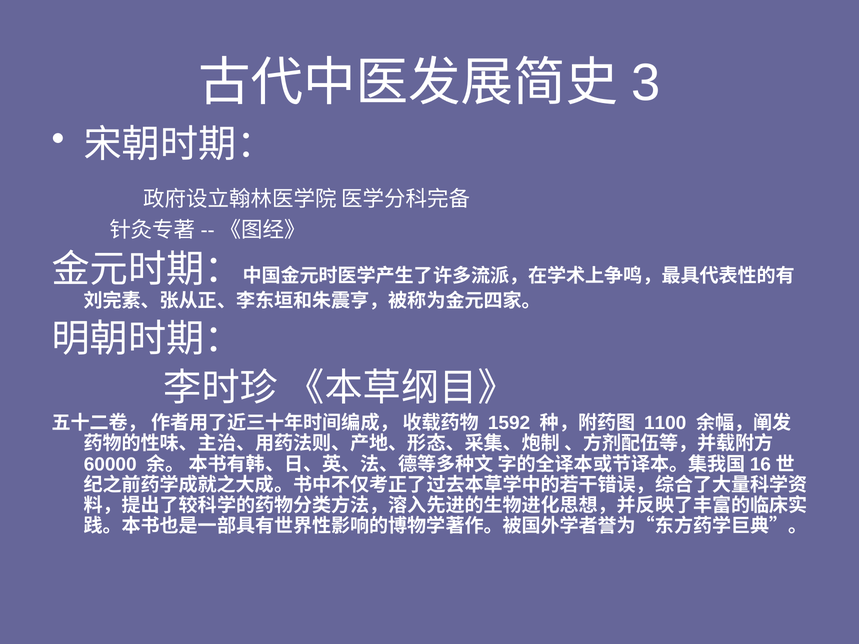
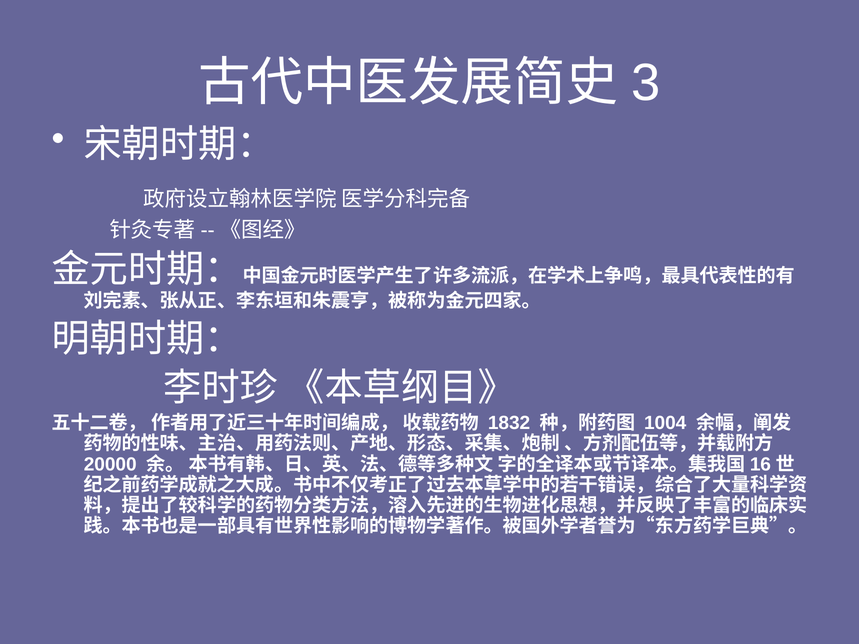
1592: 1592 -> 1832 (509, 423)
1100: 1100 -> 1004 (665, 423)
60000: 60000 -> 20000 (110, 464)
